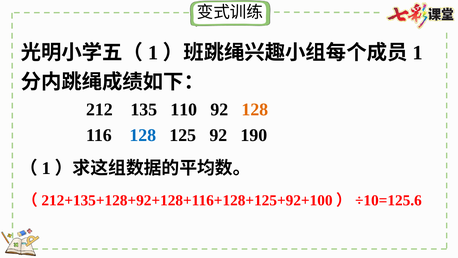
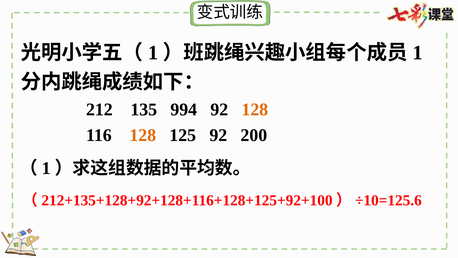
110: 110 -> 994 (184, 109)
128 colour: blue -> orange (143, 135)
190: 190 -> 200 (254, 135)
